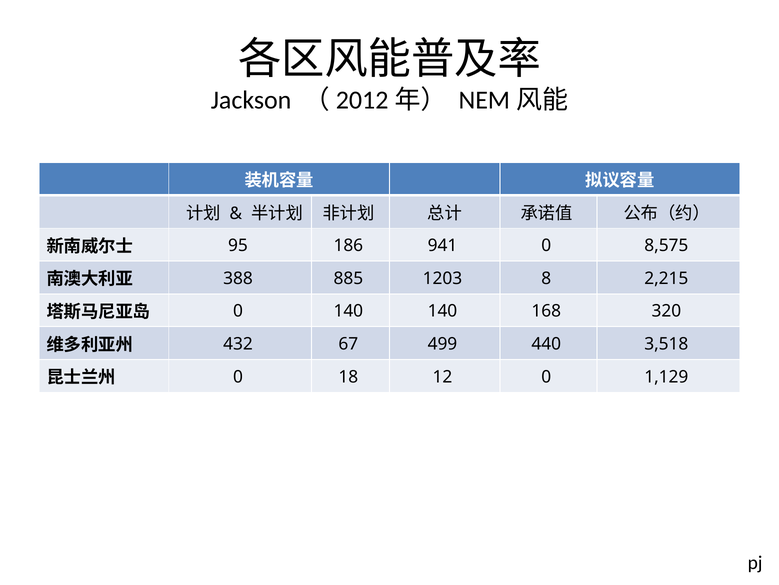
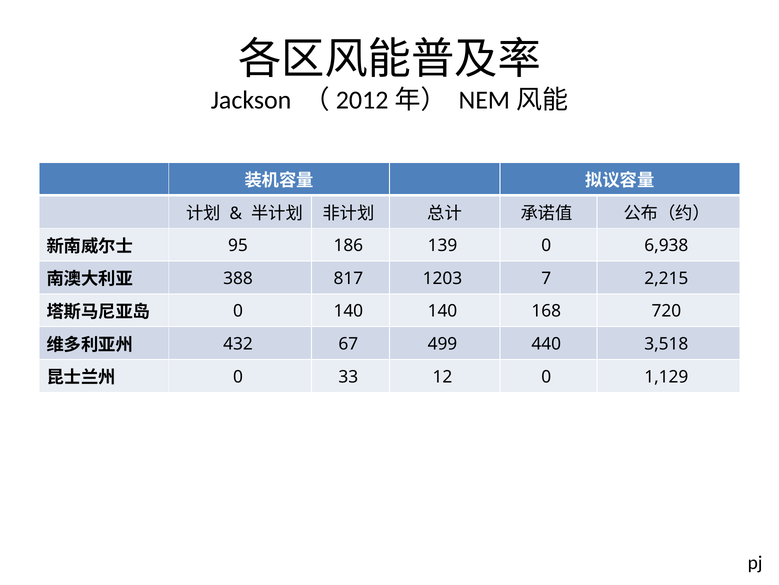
941: 941 -> 139 (442, 245)
8,575: 8,575 -> 6,938 (666, 245)
885: 885 -> 817 (348, 278)
8: 8 -> 7 (546, 278)
320: 320 -> 720 (666, 311)
18: 18 -> 33 (348, 376)
